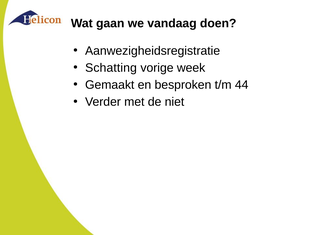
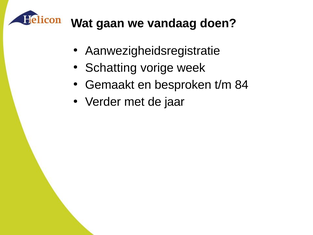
44: 44 -> 84 (242, 85)
niet: niet -> jaar (175, 102)
